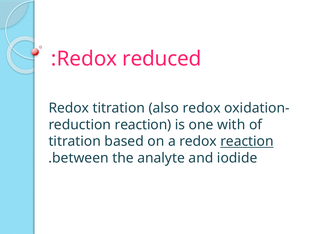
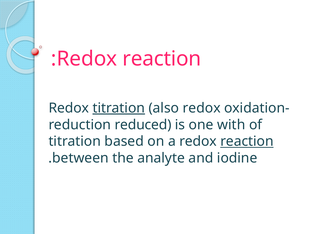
reduced: reduced -> reaction (162, 59)
titration underline: none -> present (119, 108)
reaction: reaction -> reduced (143, 125)
iodide: iodide -> iodine (237, 158)
